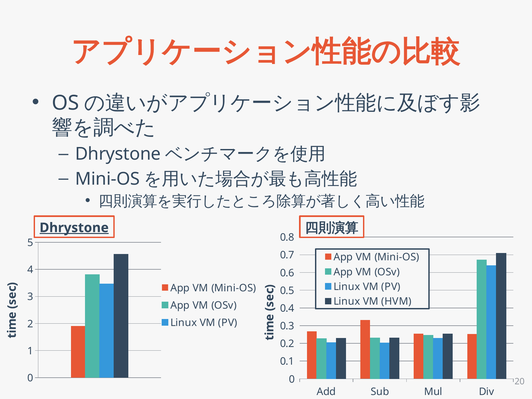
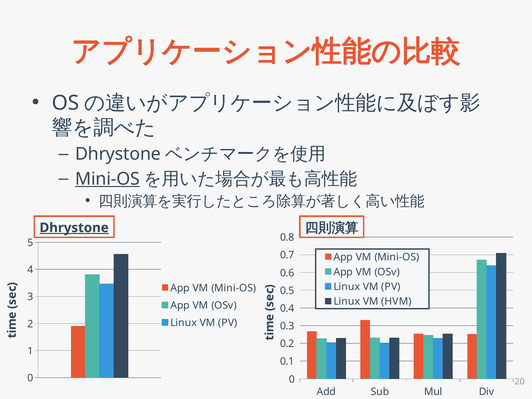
Mini-OS underline: none -> present (108, 179)
